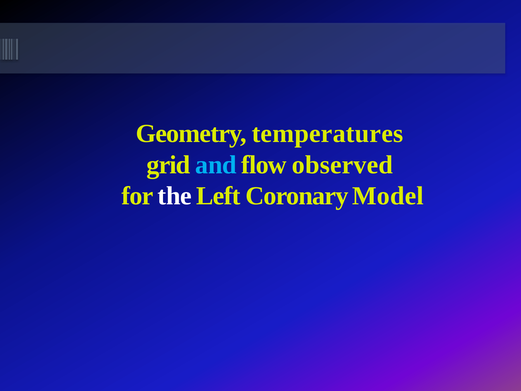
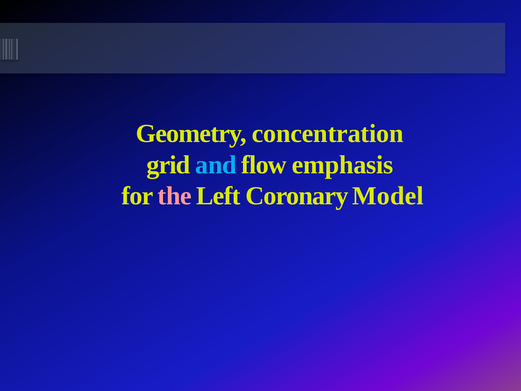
temperatures: temperatures -> concentration (328, 133)
observed: observed -> emphasis (343, 165)
the colour: white -> pink (175, 196)
